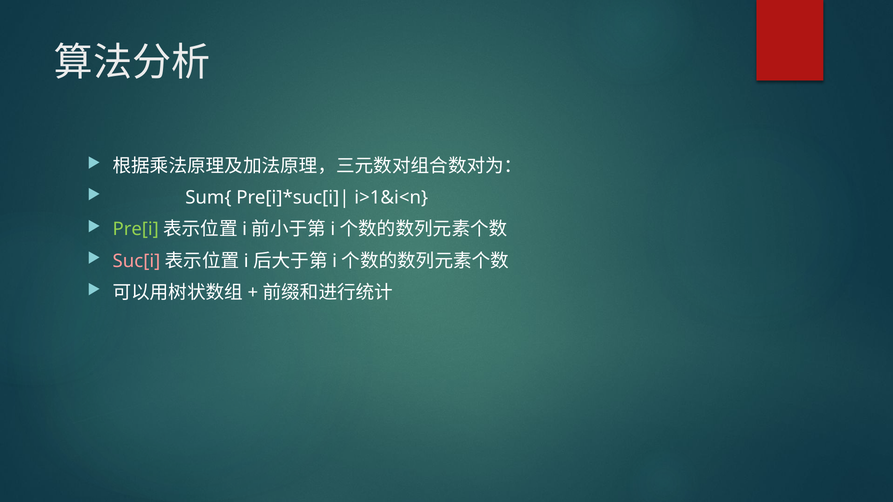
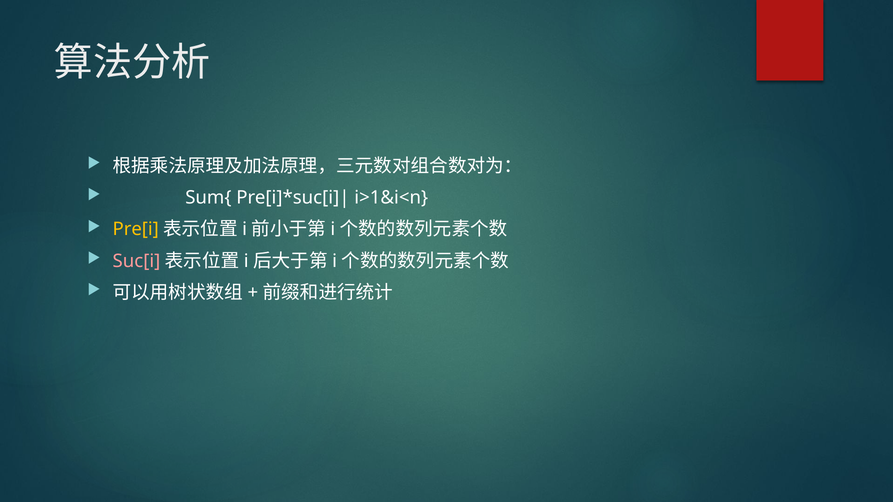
Pre[i colour: light green -> yellow (136, 229)
